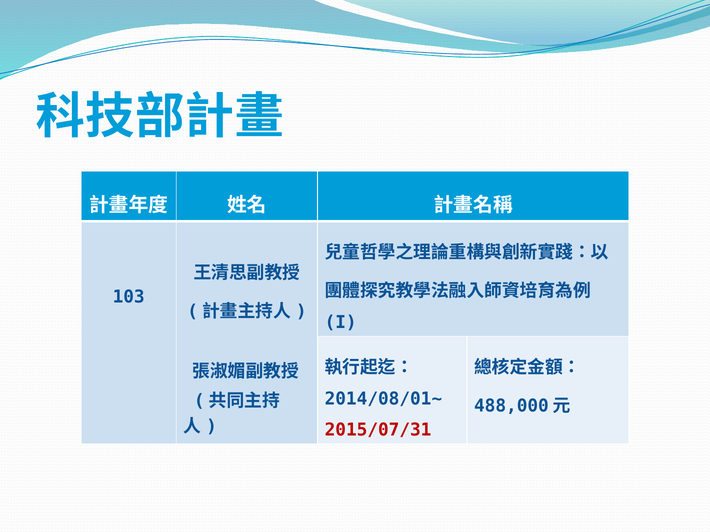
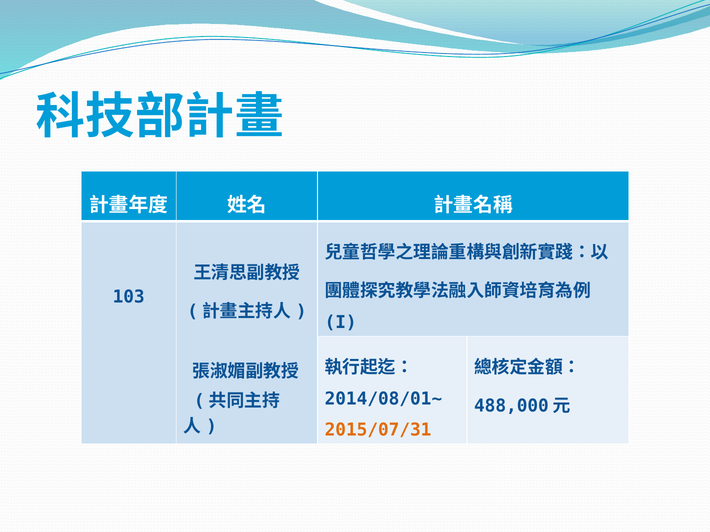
2015/07/31 colour: red -> orange (378, 430)
